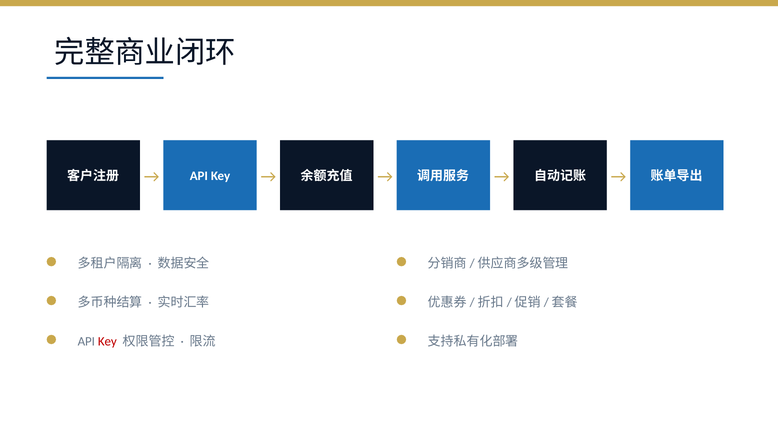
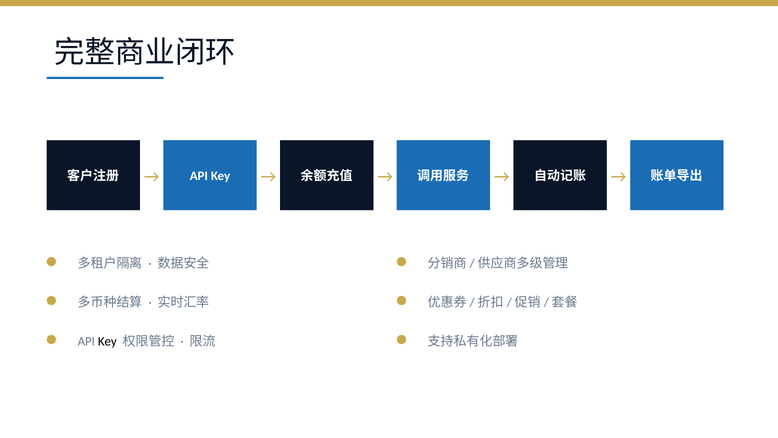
Key colour: red -> black (107, 341)
